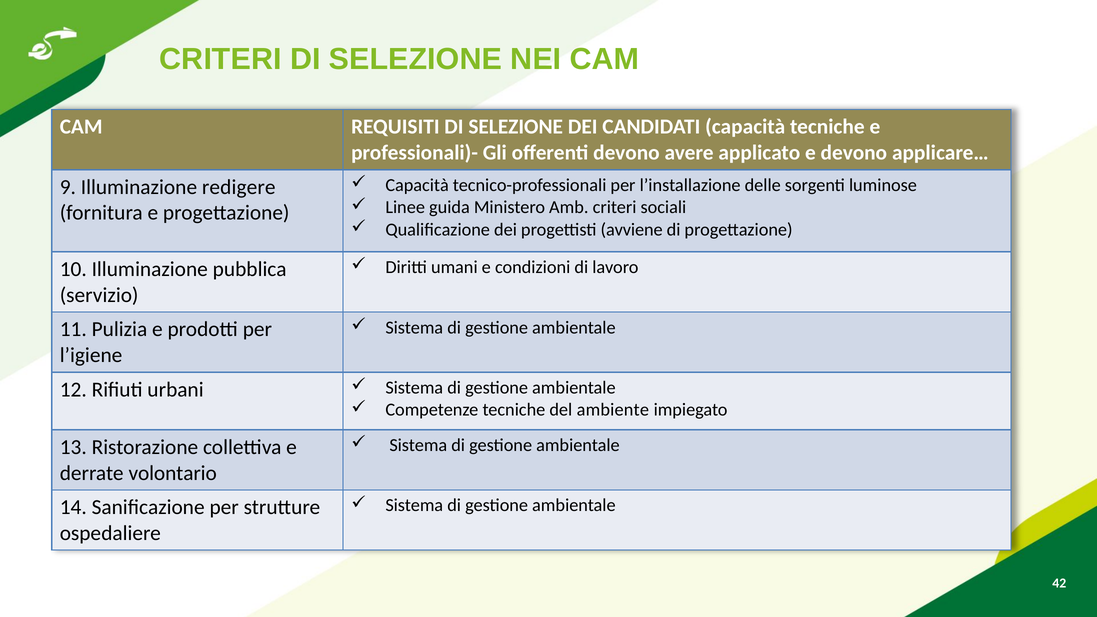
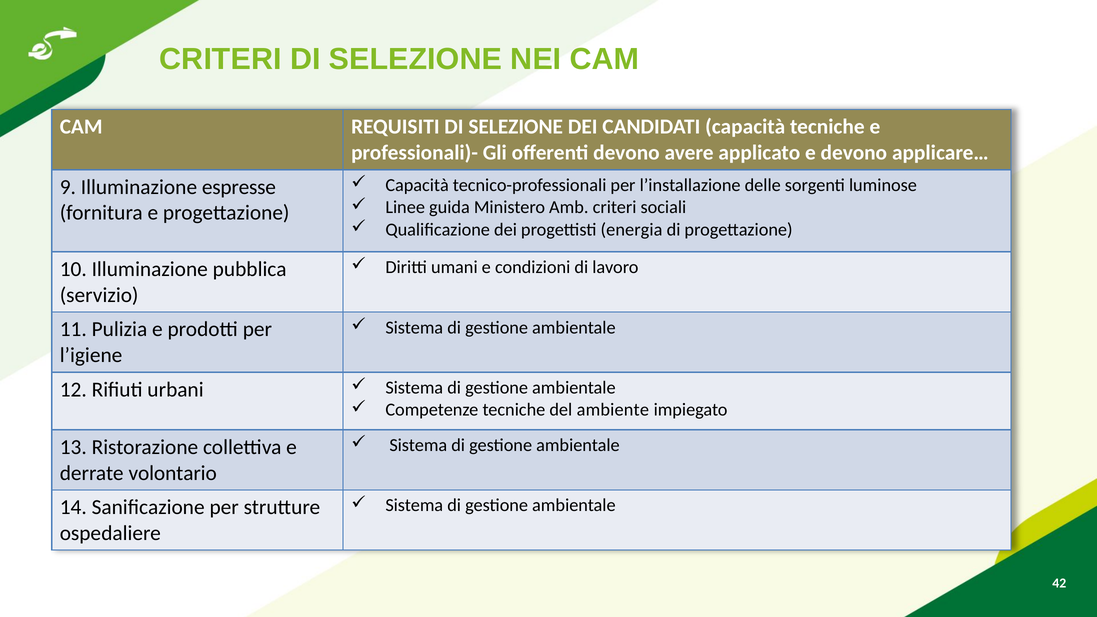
redigere: redigere -> espresse (239, 187)
avviene: avviene -> energia (632, 230)
